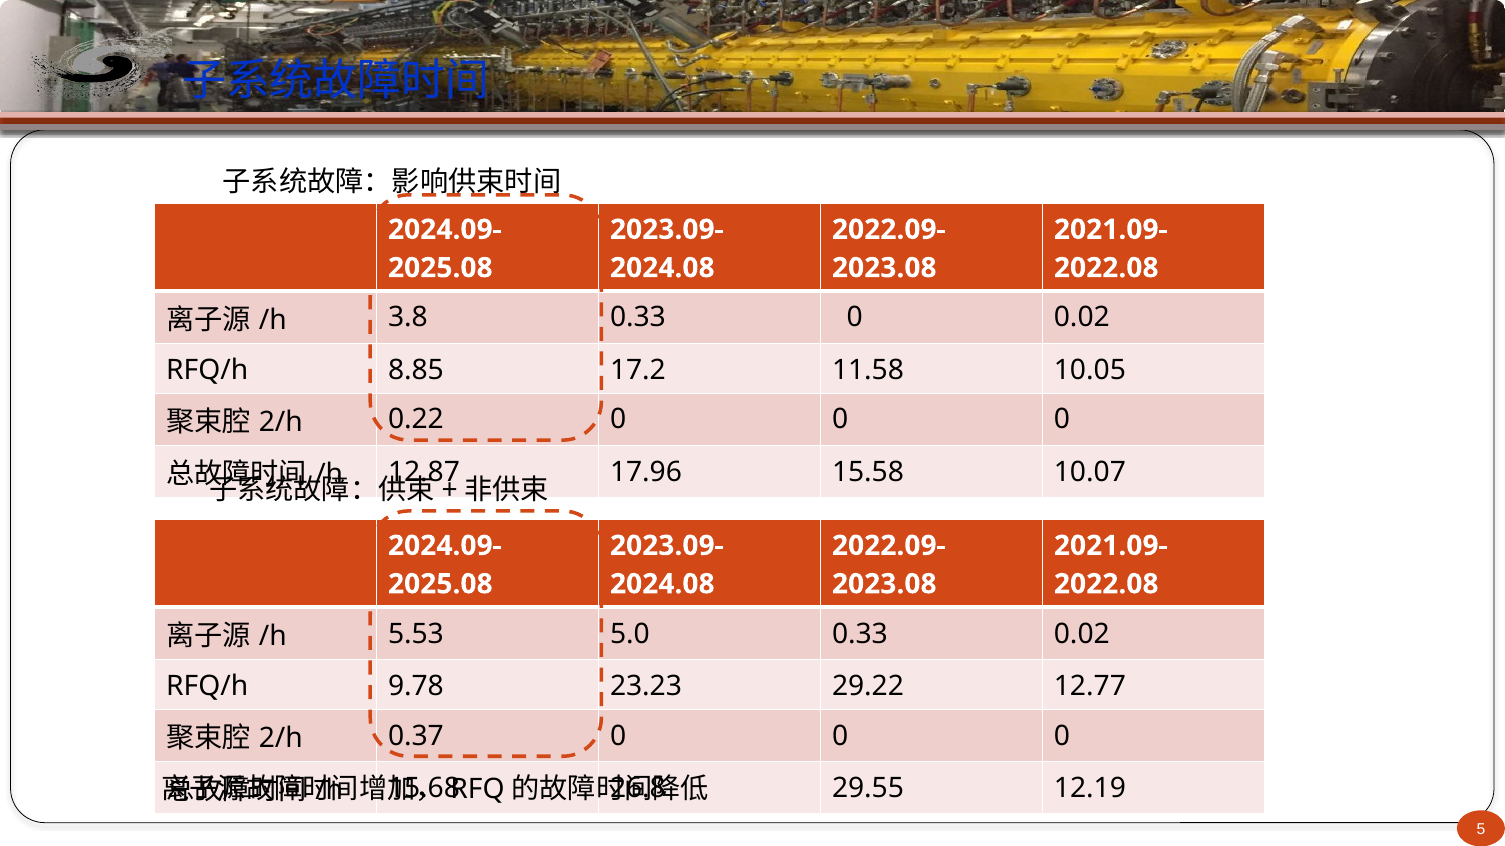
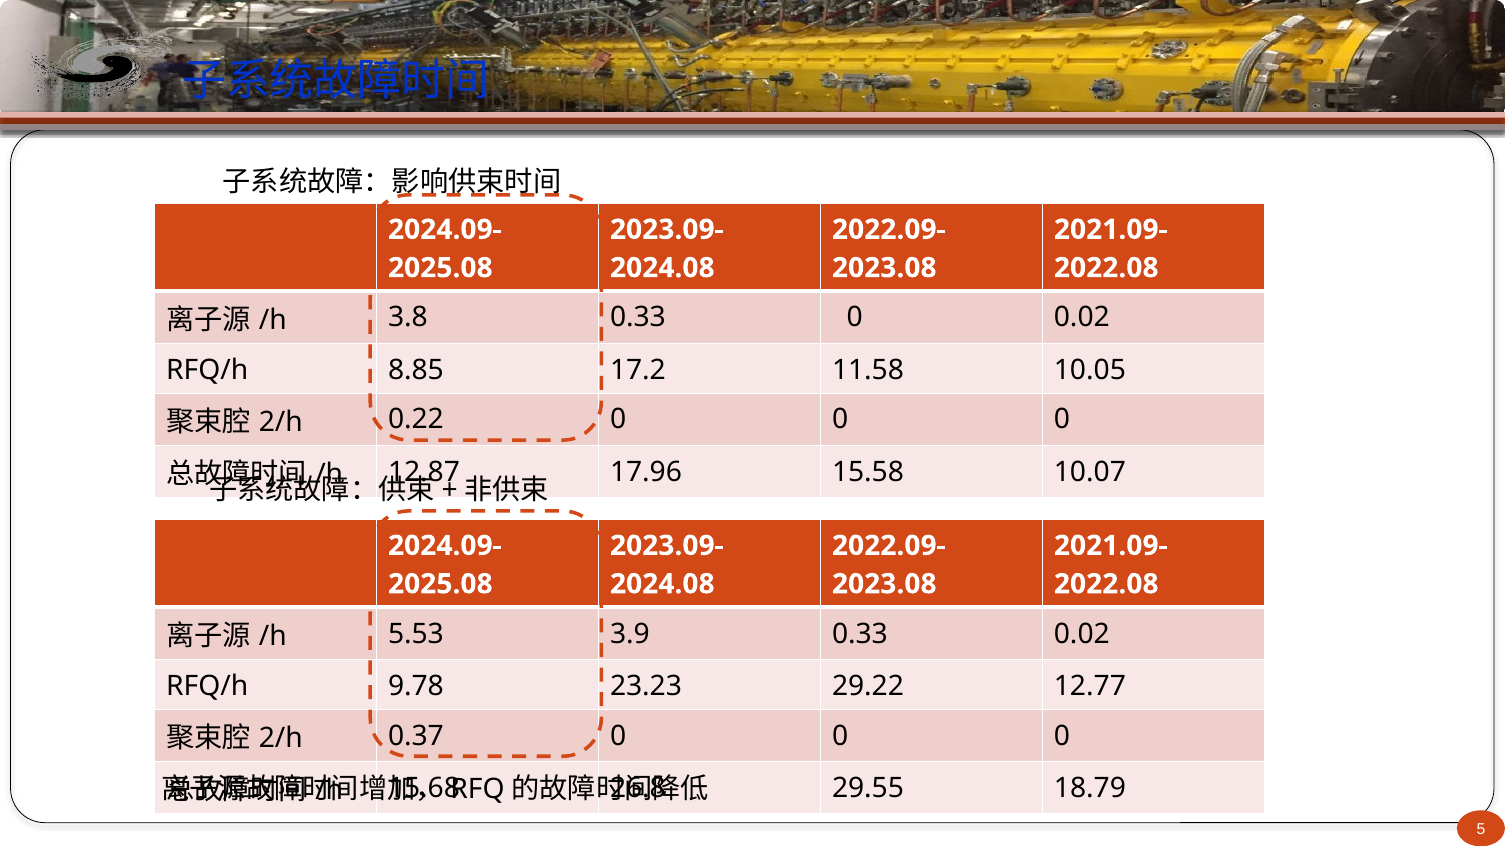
5.0: 5.0 -> 3.9 (630, 634)
12.19: 12.19 -> 18.79 (1090, 789)
